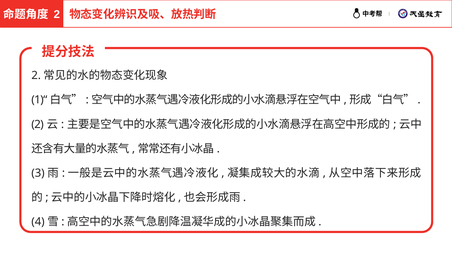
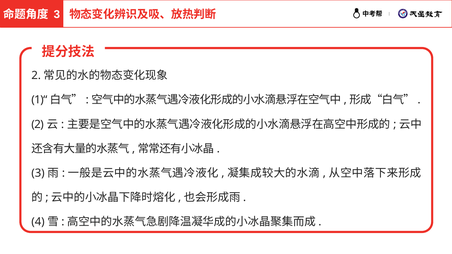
2: 2 -> 3 (57, 15)
